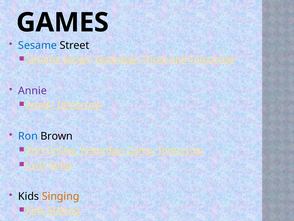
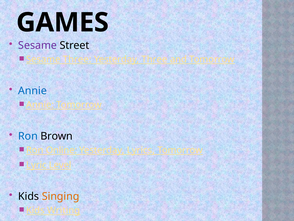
Sesame colour: blue -> purple (38, 45)
Songs: Songs -> Three (77, 59)
Annie colour: purple -> blue (32, 91)
Game: Game -> Lyrics (141, 150)
Song: Song -> Level (60, 165)
Making: Making -> Writing (64, 210)
